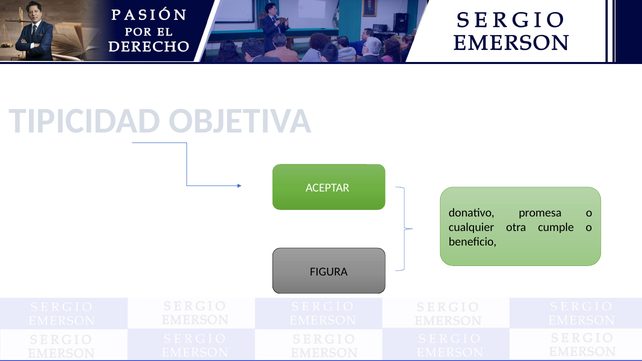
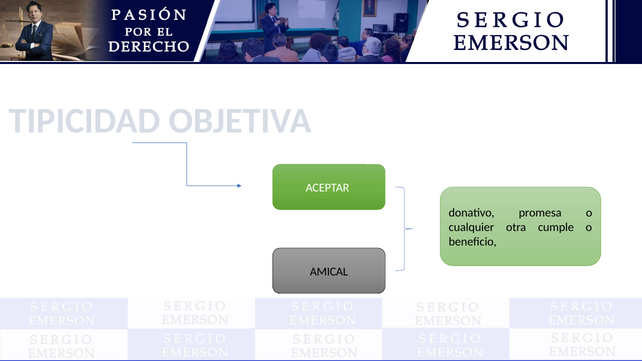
FIGURA: FIGURA -> AMICAL (329, 272)
